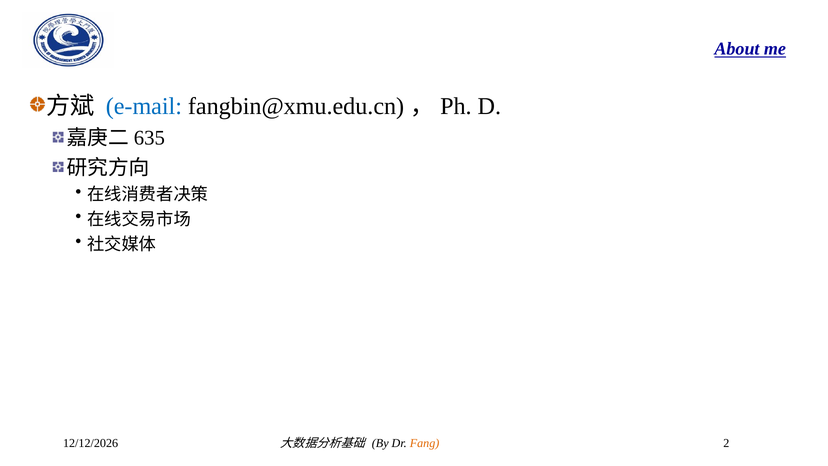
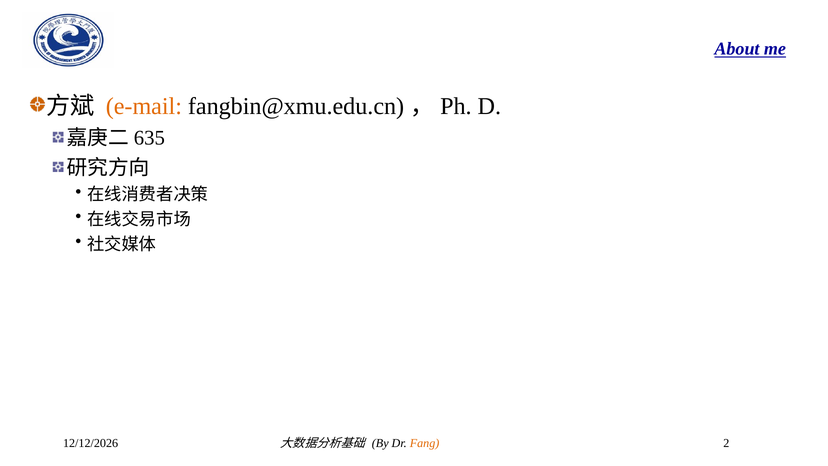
e-mail colour: blue -> orange (144, 106)
